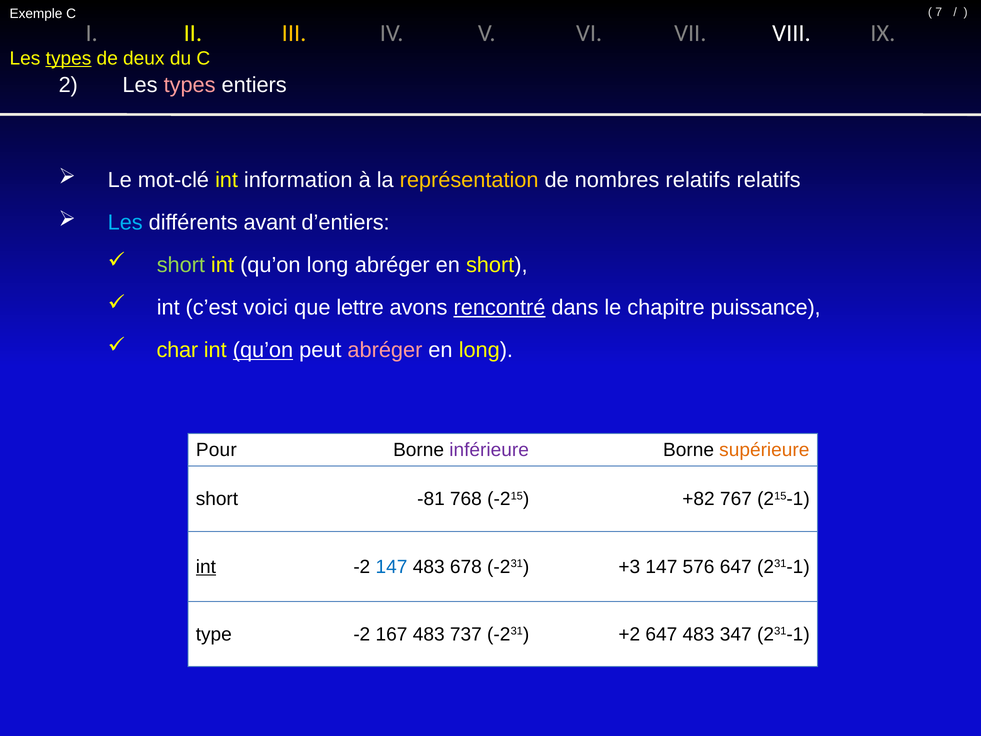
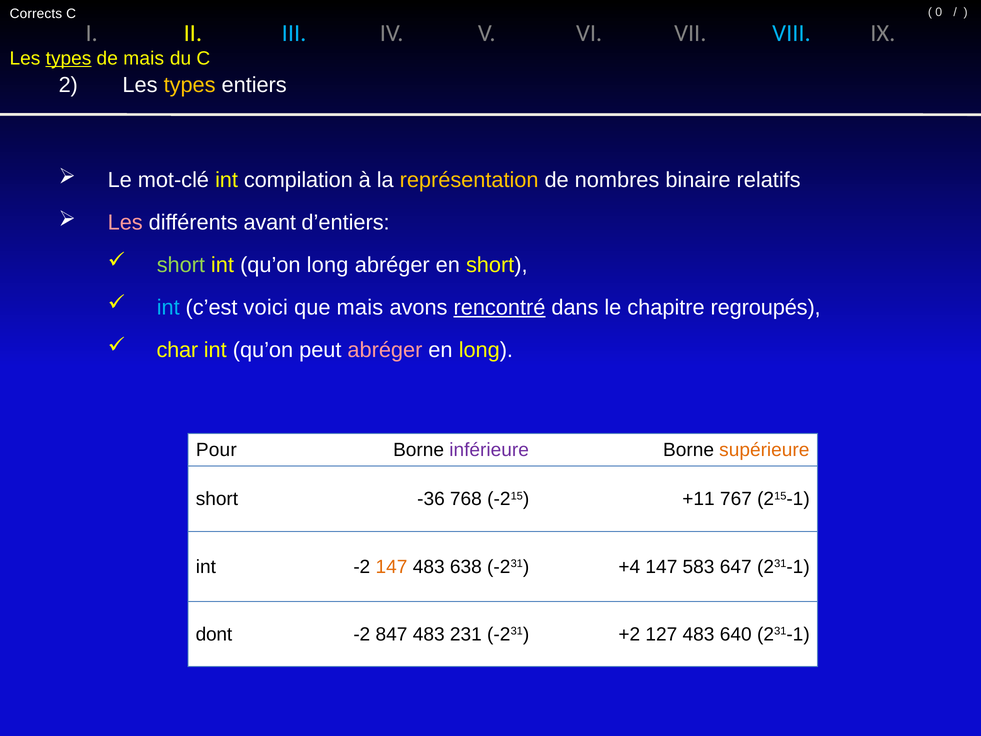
7: 7 -> 0 (939, 12)
Exemple: Exemple -> Corrects (36, 14)
III colour: yellow -> light blue (294, 33)
VIII colour: white -> light blue (792, 33)
de deux: deux -> mais (144, 58)
types colour: pink -> yellow (190, 85)
information: information -> compilation (298, 180)
nombres relatifs: relatifs -> binaire (698, 180)
Les colour: light blue -> pink (125, 222)
int colour: white -> light blue (168, 307)
que lettre: lettre -> mais (360, 307)
puissance: puissance -> regroupés (766, 307)
qu’on underline: present -> none (263, 350)
-81: -81 -> -36 (431, 499)
+82: +82 -> +11 (699, 499)
int underline: present -> none (206, 567)
147 colour: blue -> orange (392, 567)
678: 678 -> 638 (466, 567)
+3: +3 -> +4 (629, 567)
576: 576 -> 583 (699, 567)
type: type -> dont (214, 634)
167: 167 -> 847 (392, 634)
737: 737 -> 231 (466, 634)
+2 647: 647 -> 127 (661, 634)
347: 347 -> 640 (736, 634)
